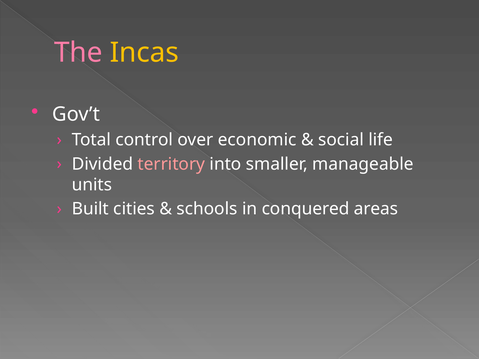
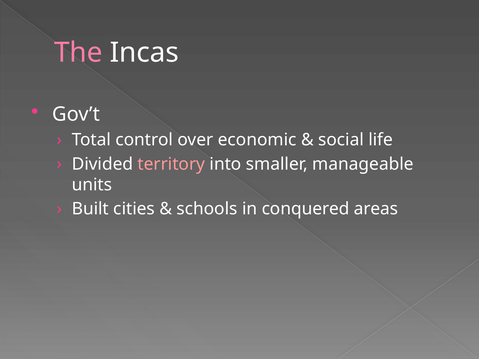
Incas colour: yellow -> white (144, 53)
